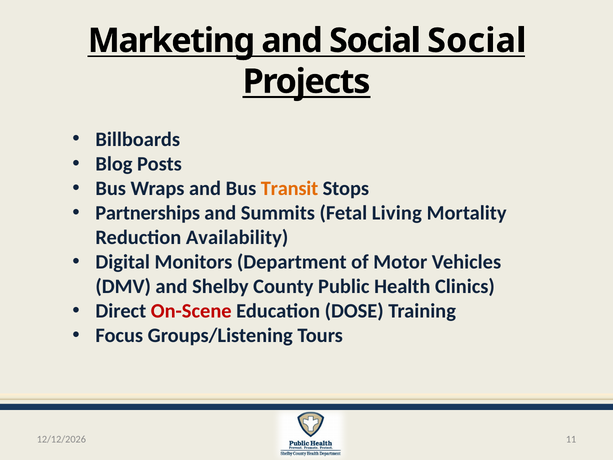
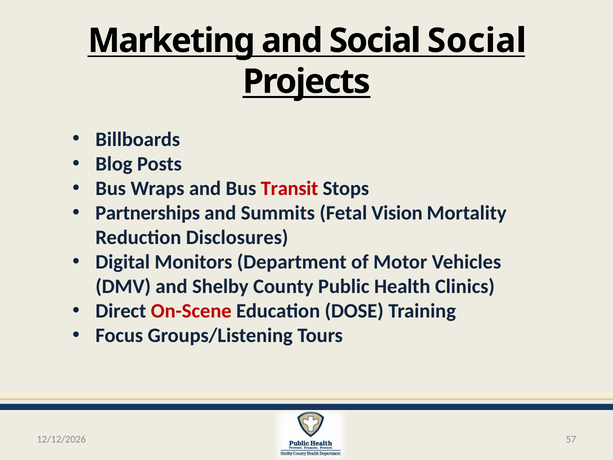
Transit colour: orange -> red (290, 188)
Living: Living -> Vision (397, 213)
Availability: Availability -> Disclosures (237, 237)
11: 11 -> 57 (571, 439)
